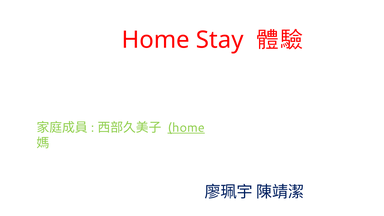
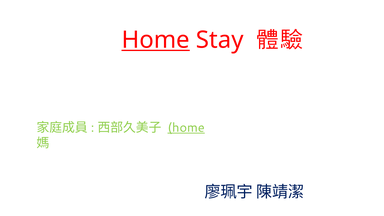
Home underline: none -> present (156, 40)
